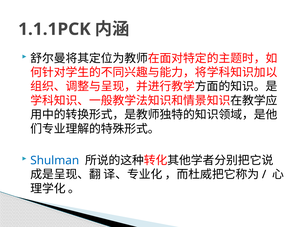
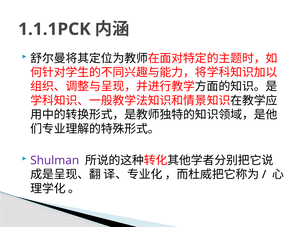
Shulman colour: blue -> purple (55, 161)
